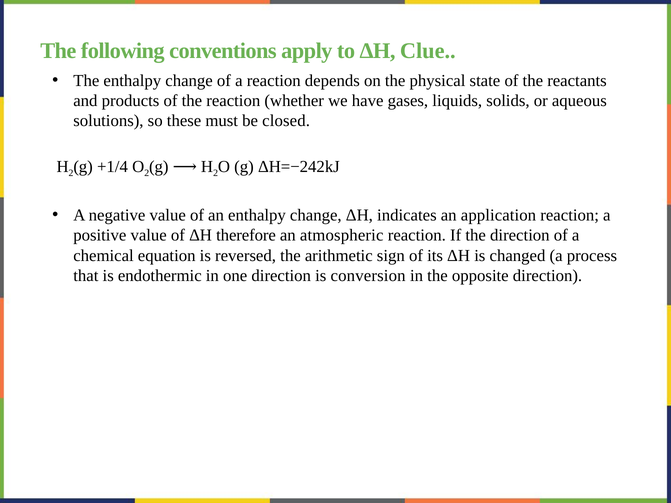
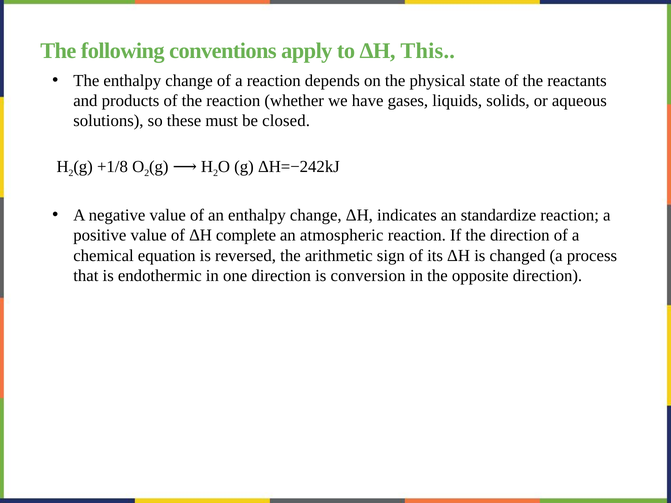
Clue: Clue -> This (428, 51)
+1/4: +1/4 -> +1/8 (112, 167)
application: application -> standardize (499, 215)
therefore: therefore -> complete (246, 235)
